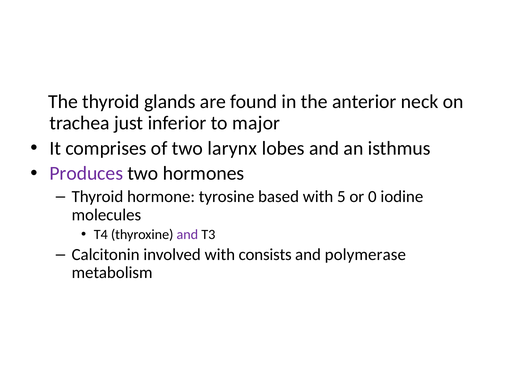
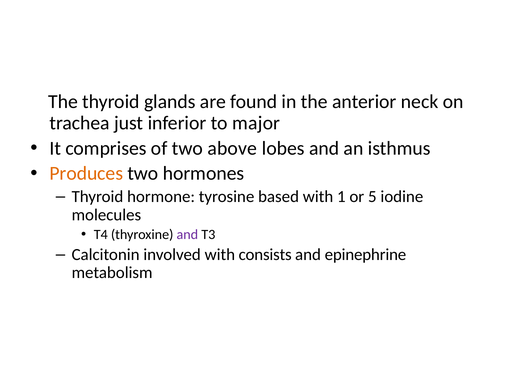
larynx: larynx -> above (232, 148)
Produces colour: purple -> orange (86, 174)
5: 5 -> 1 (341, 197)
0: 0 -> 5 (372, 197)
polymerase: polymerase -> epinephrine (365, 255)
